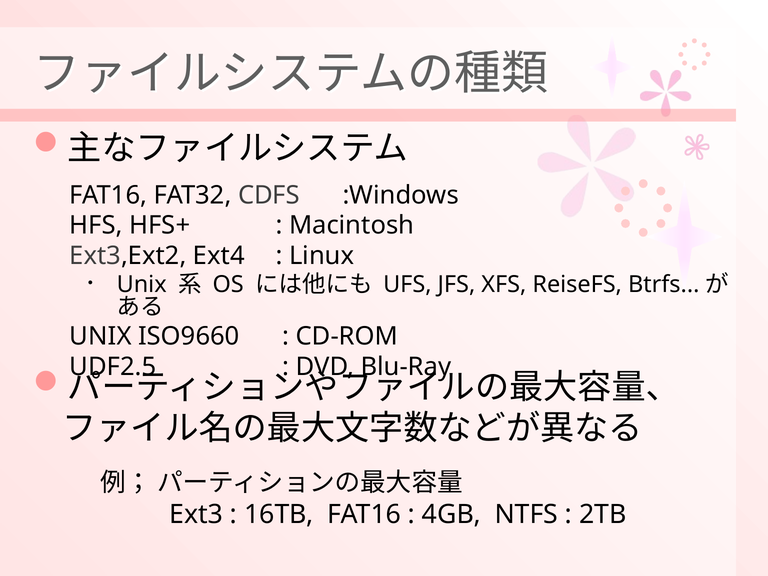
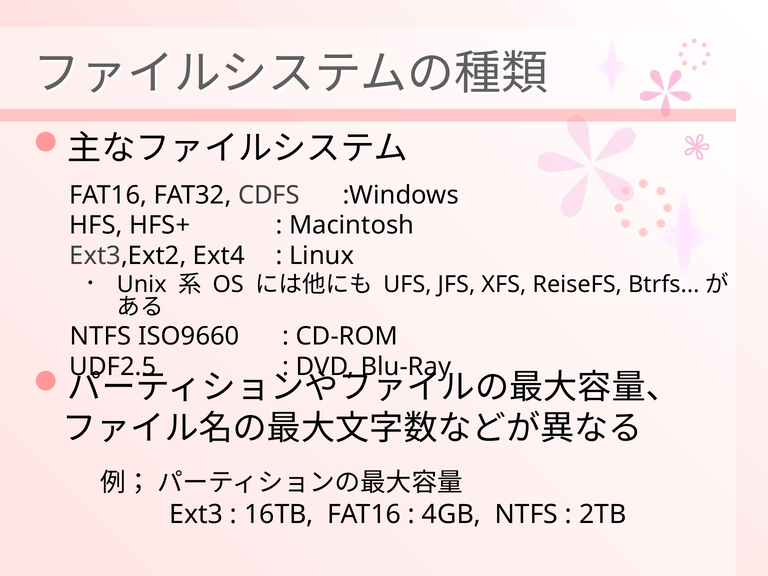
UNIX: UNIX -> NTFS (100, 336)
